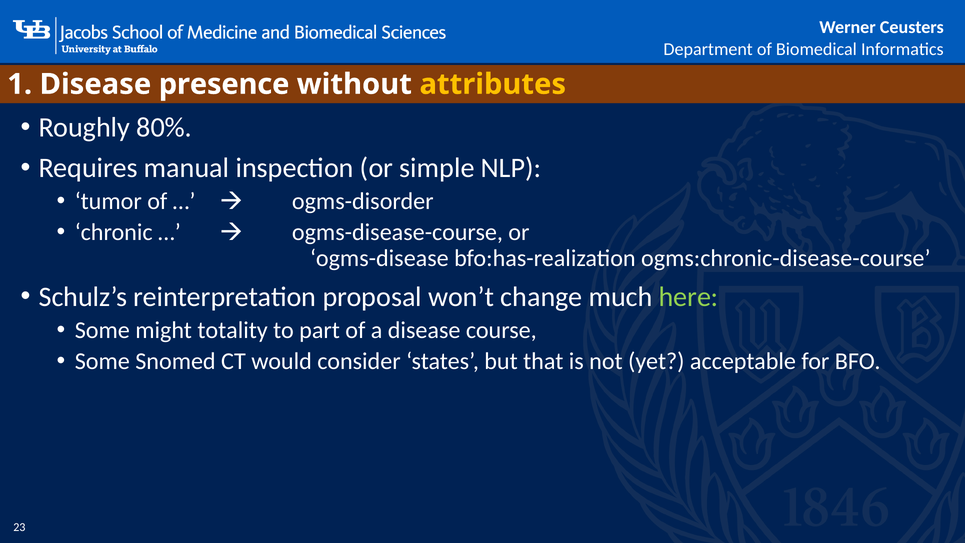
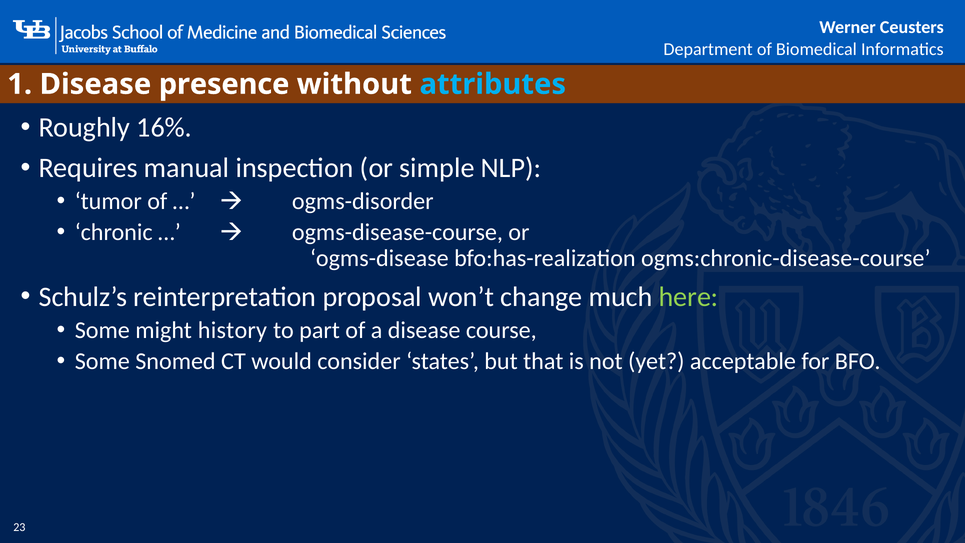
attributes colour: yellow -> light blue (493, 84)
80%: 80% -> 16% (164, 128)
totality: totality -> history (232, 330)
